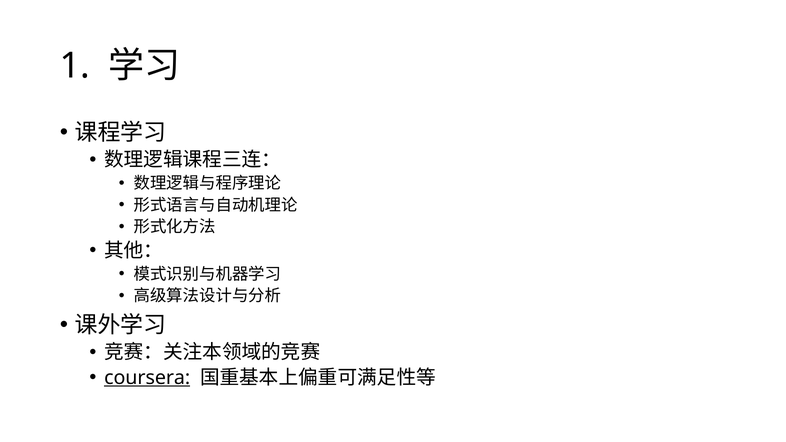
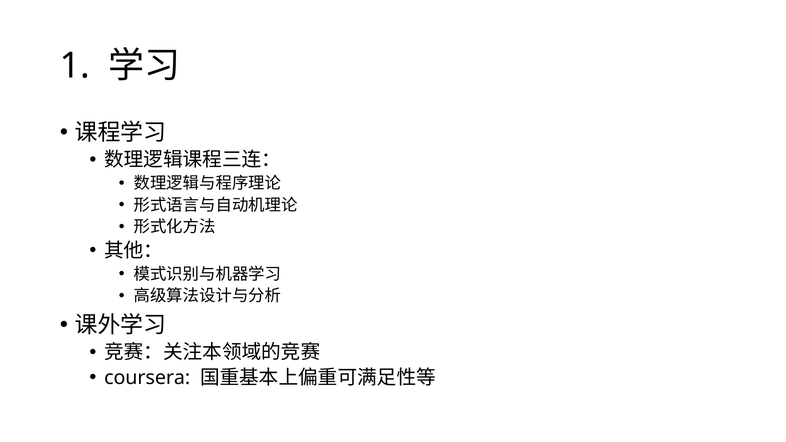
coursera underline: present -> none (147, 378)
